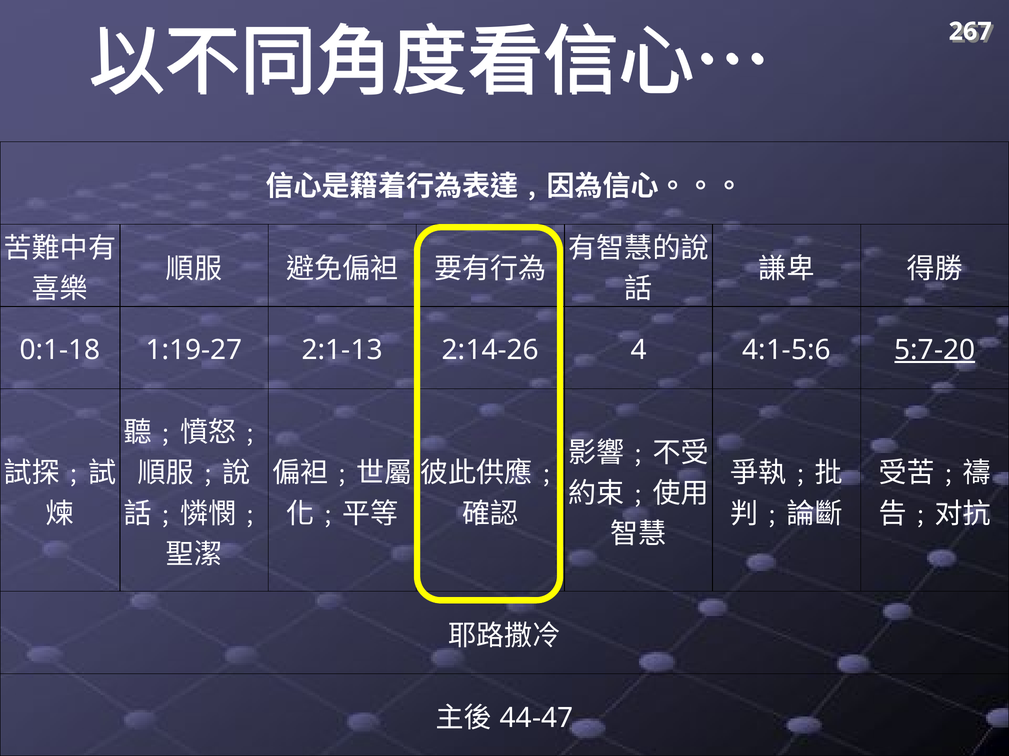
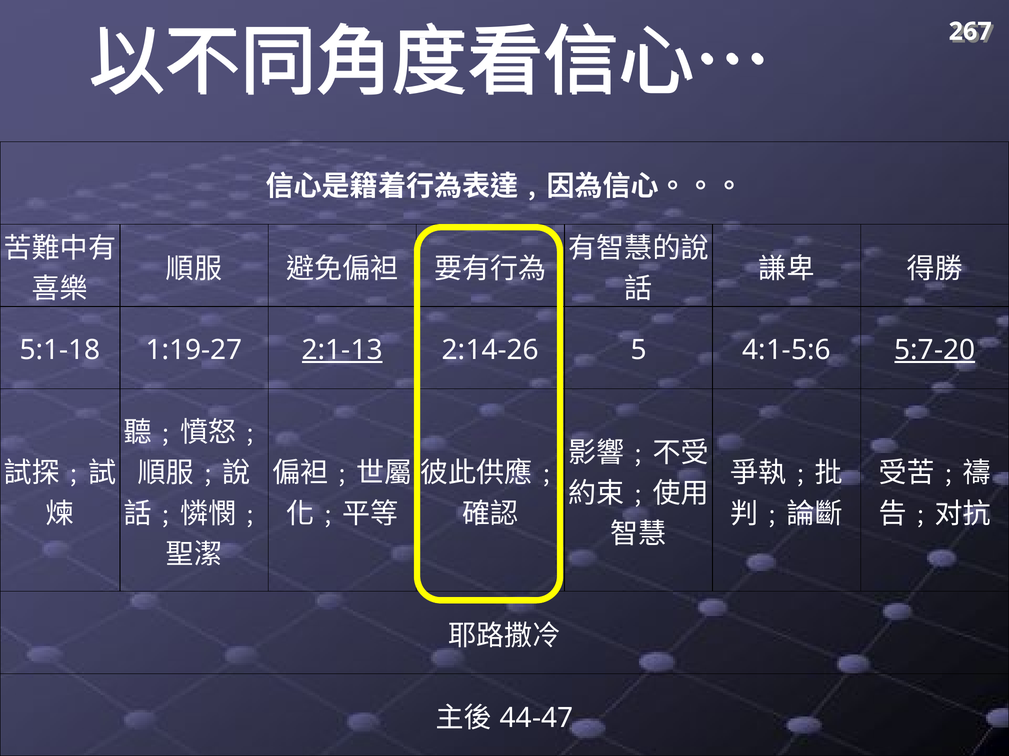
0:1-18: 0:1-18 -> 5:1-18 (60, 350)
2:1-13 underline: none -> present (342, 350)
4: 4 -> 5 (639, 350)
